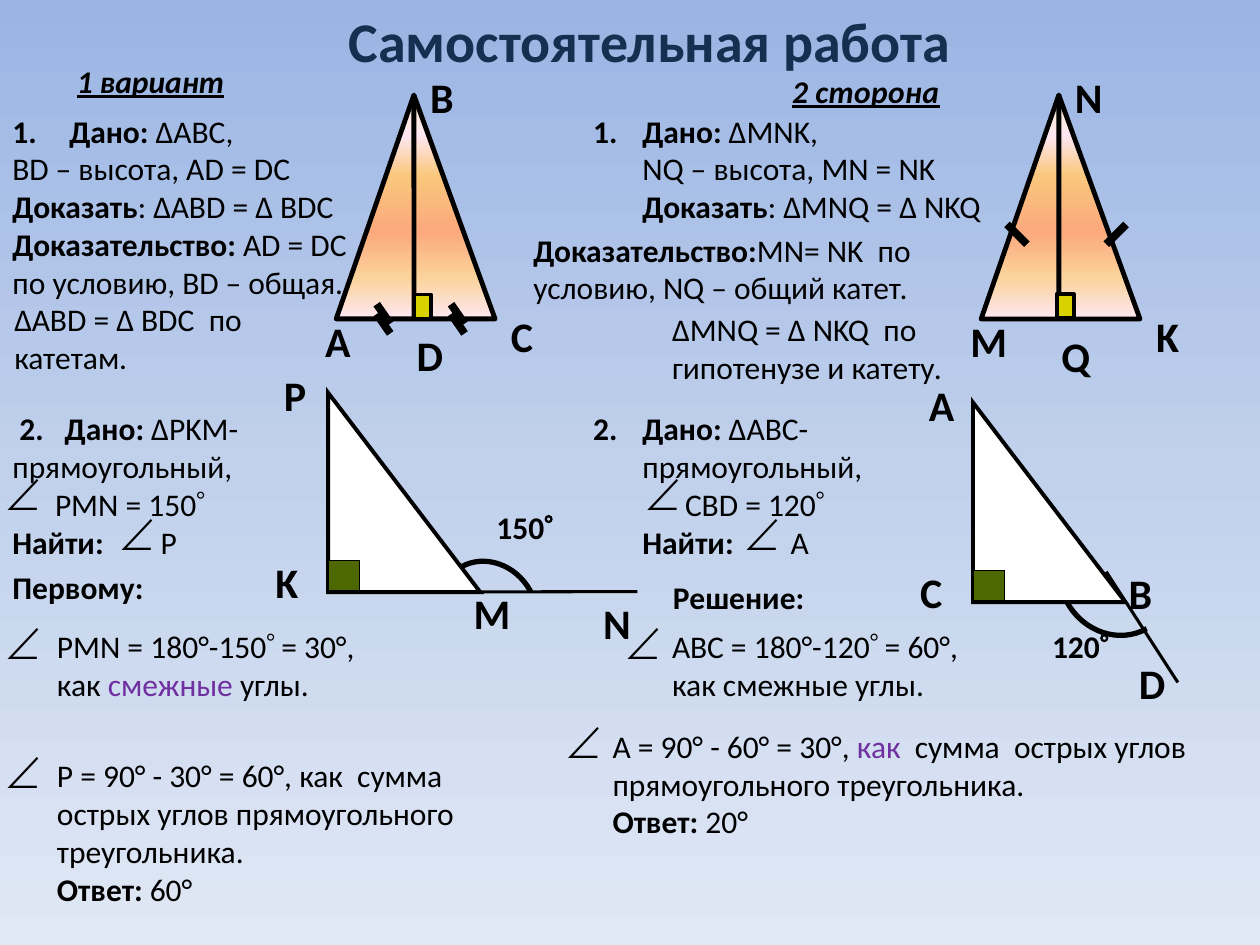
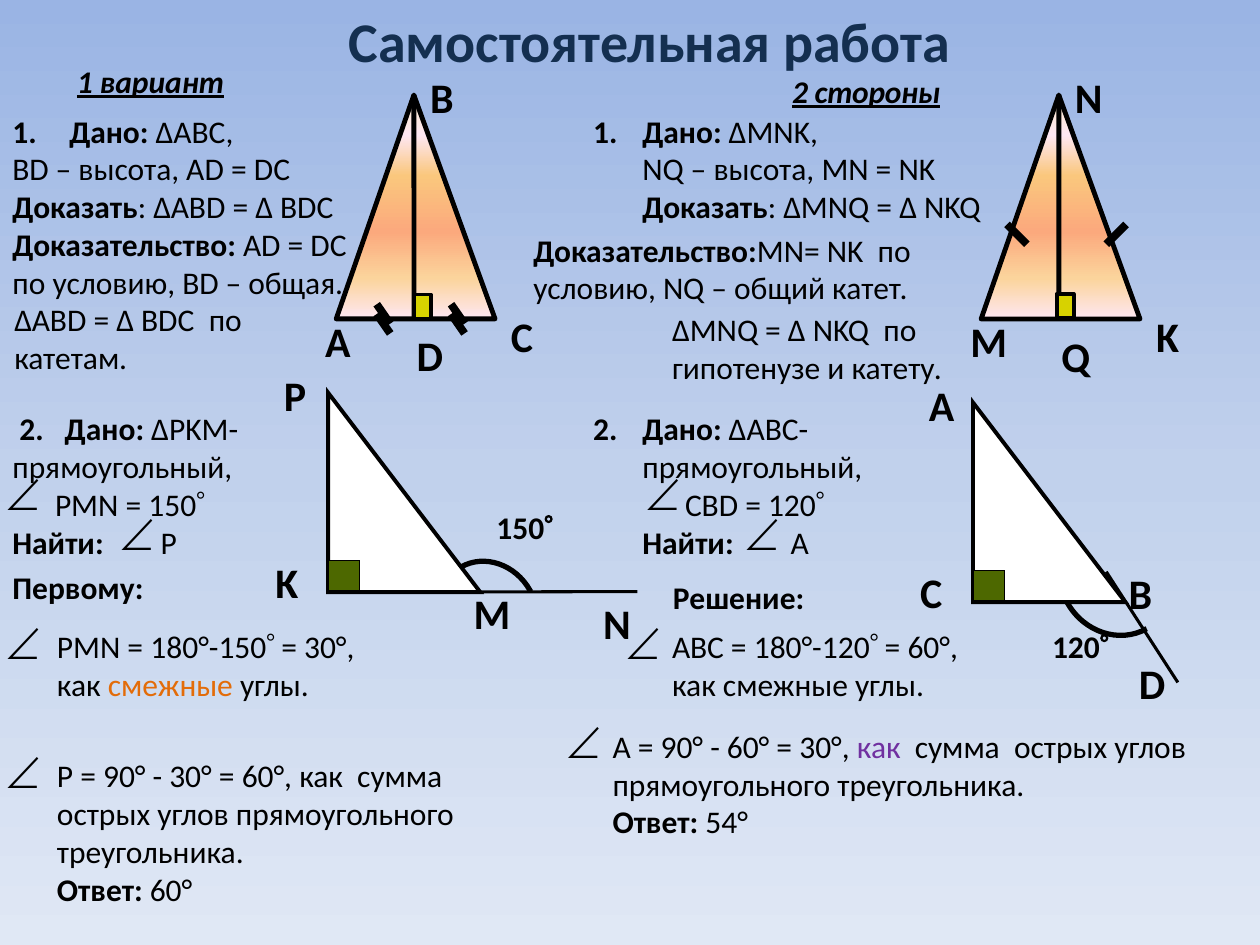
сторона: сторона -> стороны (877, 93)
смежные colour: purple -> orange (170, 686)
20°: 20° -> 54° (727, 823)
